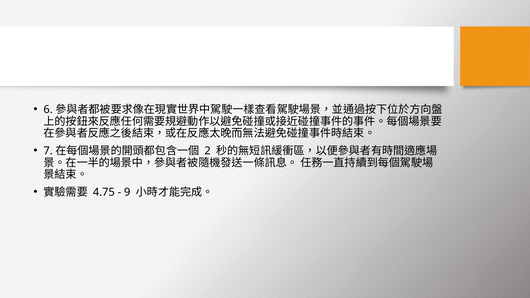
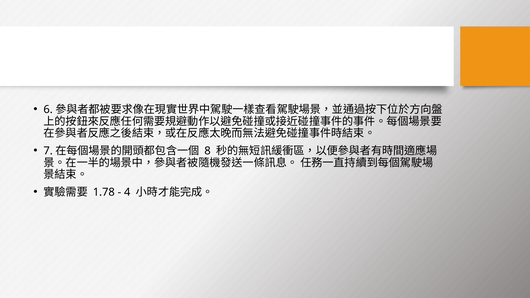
2: 2 -> 8 (207, 151)
4.75: 4.75 -> 1.78 (104, 192)
9: 9 -> 4 (127, 192)
